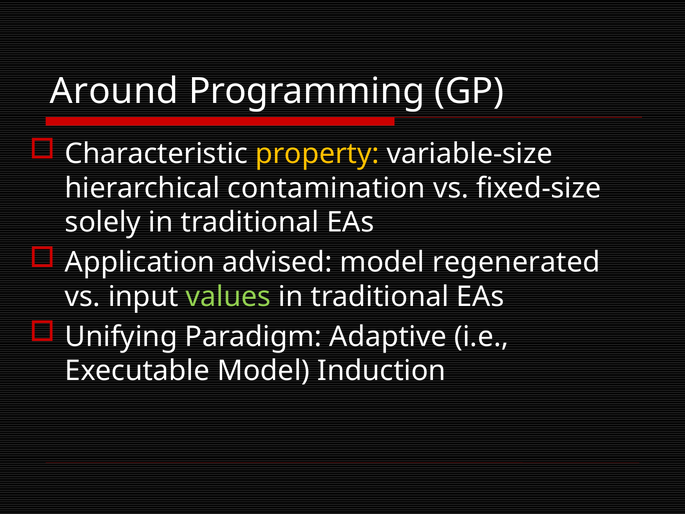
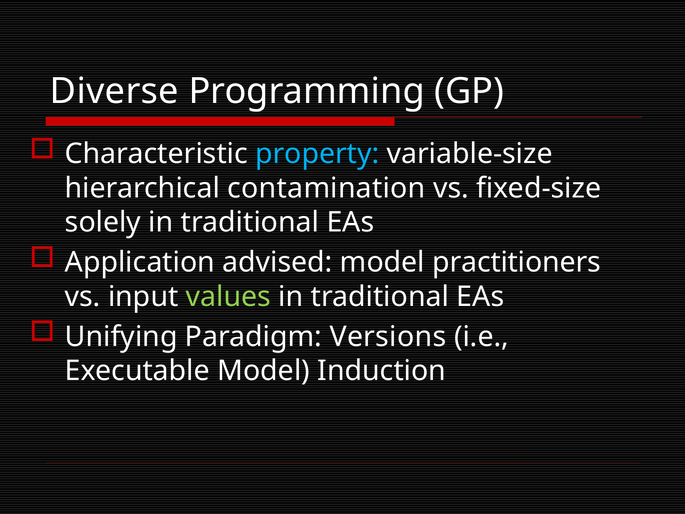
Around: Around -> Diverse (114, 91)
property colour: yellow -> light blue (317, 154)
regenerated: regenerated -> practitioners (517, 262)
Adaptive: Adaptive -> Versions (388, 337)
